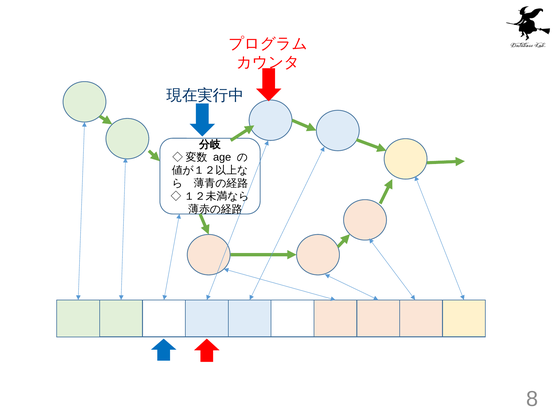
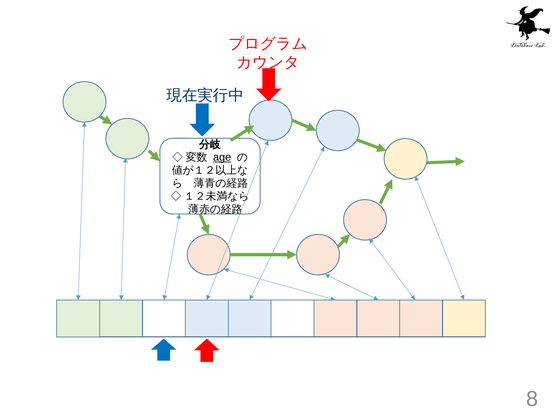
age underline: none -> present (222, 157)
